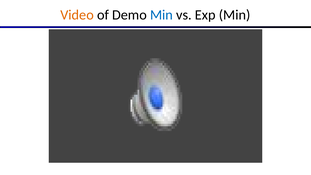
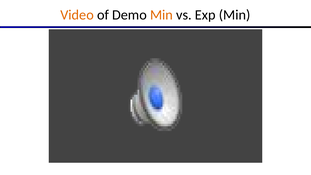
Min colour: blue -> orange (162, 15)
